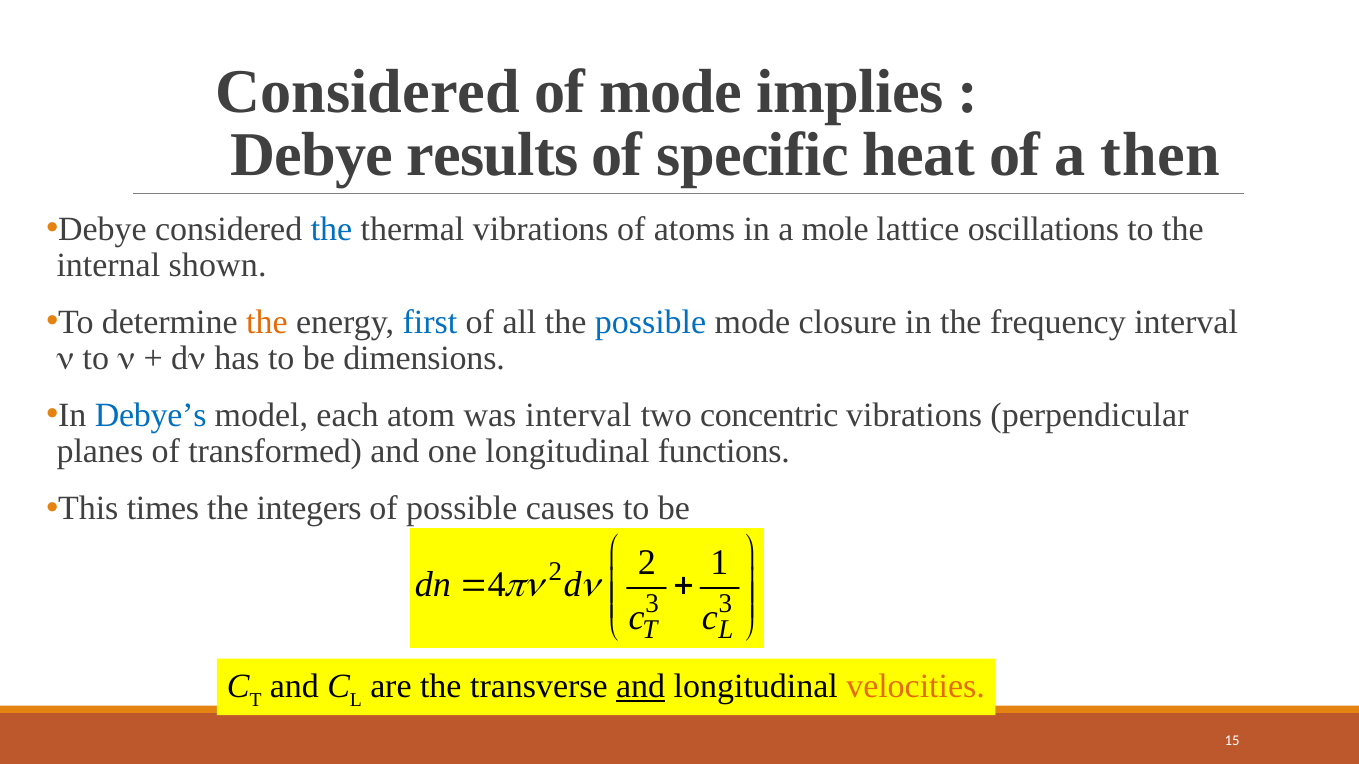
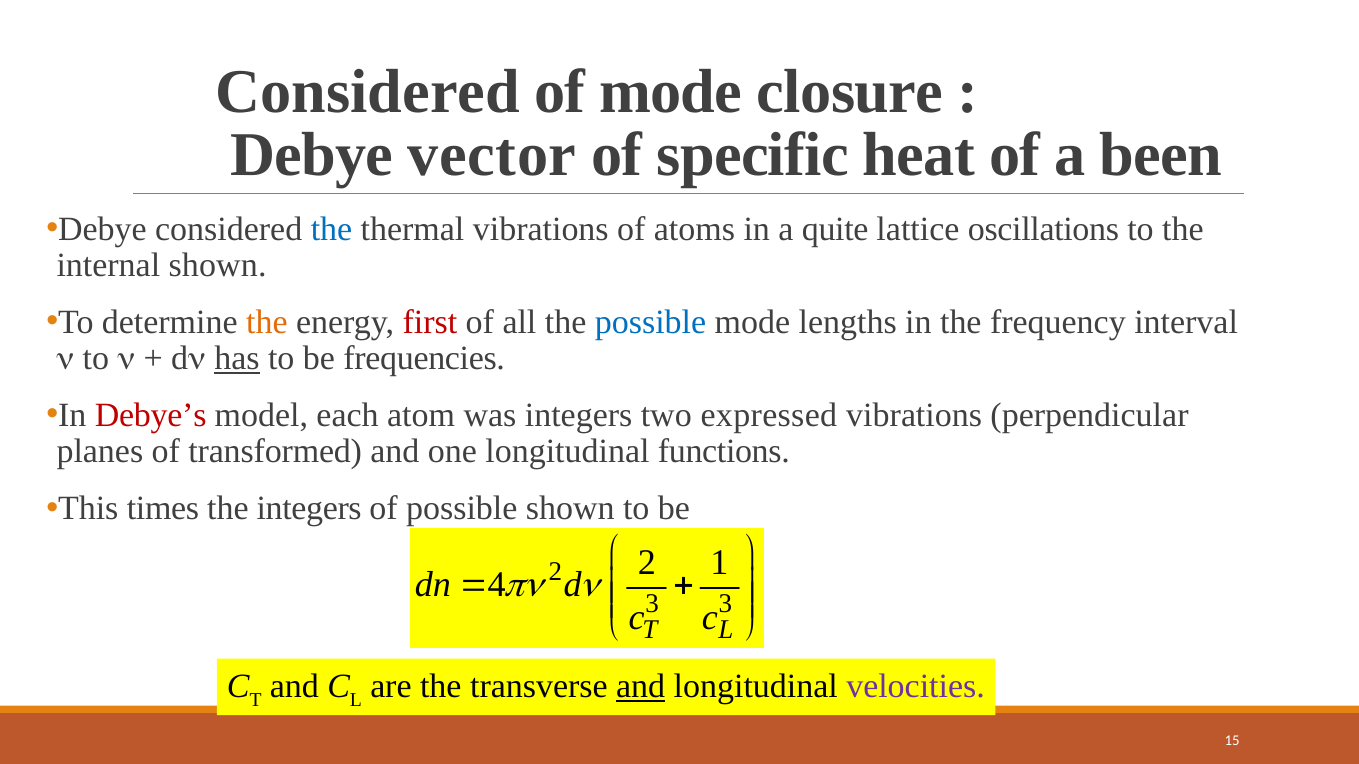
implies: implies -> closure (850, 92)
results: results -> vector (492, 155)
then: then -> been (1161, 155)
mole: mole -> quite (835, 229)
first colour: blue -> red (430, 322)
closure: closure -> lengths (848, 322)
has underline: none -> present (237, 359)
dimensions: dimensions -> frequencies (424, 359)
Debye’s colour: blue -> red (151, 415)
was interval: interval -> integers (579, 415)
concentric: concentric -> expressed (769, 415)
possible causes: causes -> shown (570, 509)
velocities colour: orange -> purple (916, 687)
